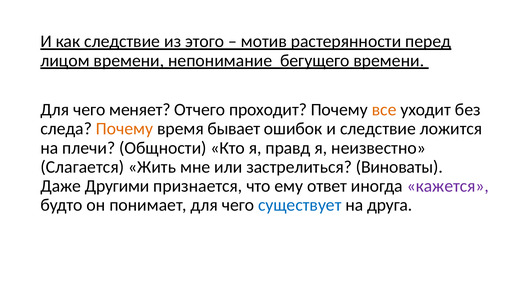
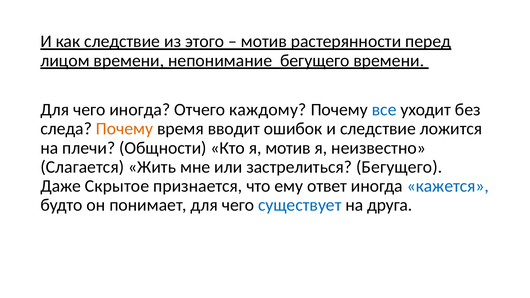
чего меняет: меняет -> иногда (140, 110)
проходит: проходит -> каждому (268, 110)
все colour: orange -> blue (384, 110)
бывает: бывает -> вводит (234, 129)
я правд: правд -> мотив (288, 148)
застрелиться Виноваты: Виноваты -> Бегущего (399, 167)
Другими: Другими -> Скрытое (117, 186)
кажется colour: purple -> blue (448, 186)
